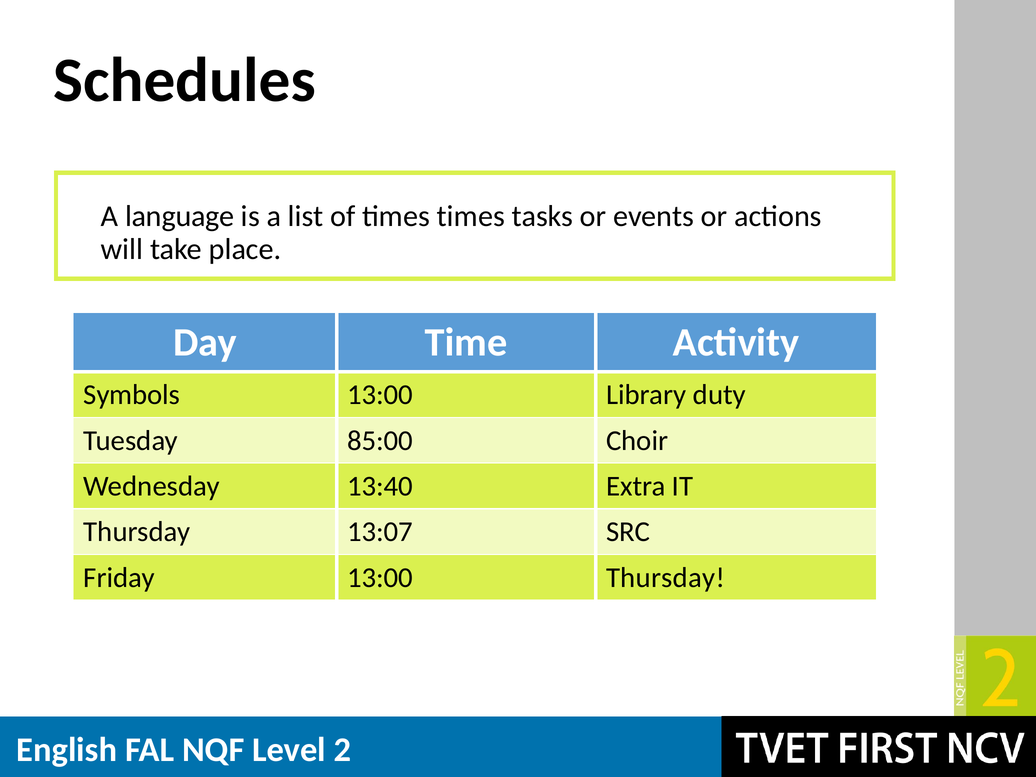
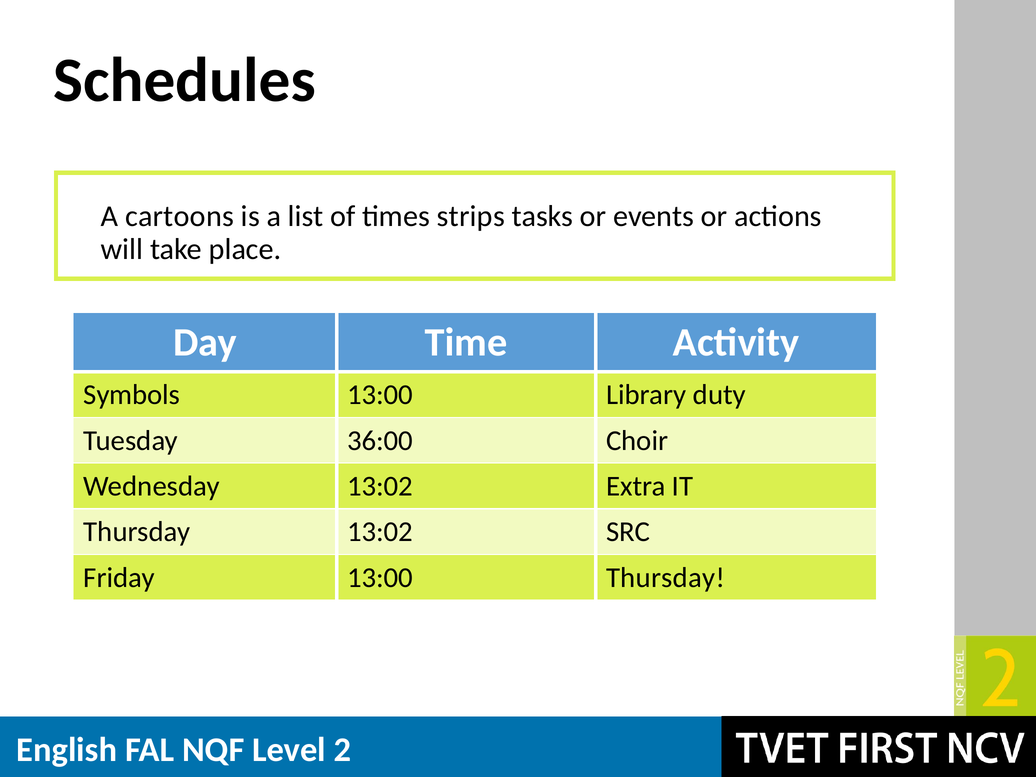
language: language -> cartoons (180, 217)
times times: times -> strips (471, 217)
85:00: 85:00 -> 36:00 (380, 441)
Wednesday 13:40: 13:40 -> 13:02 (380, 486)
Thursday 13:07: 13:07 -> 13:02 (380, 532)
